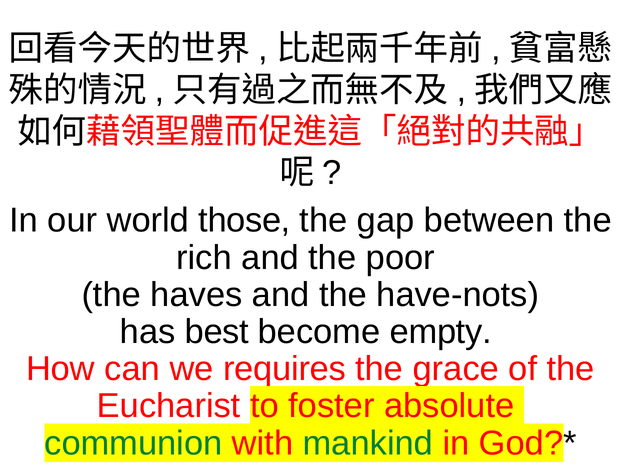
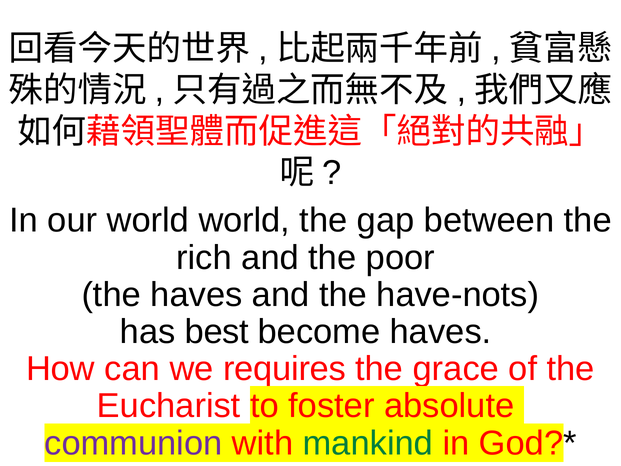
world those: those -> world (244, 220)
become empty: empty -> haves (441, 332)
communion colour: green -> purple (133, 443)
